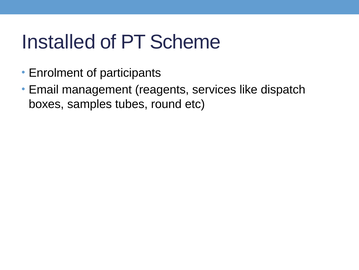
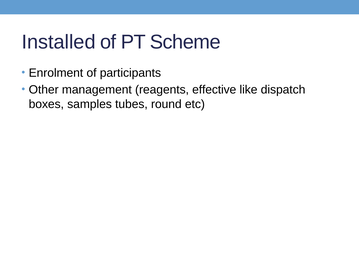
Email: Email -> Other (44, 89)
services: services -> effective (214, 89)
